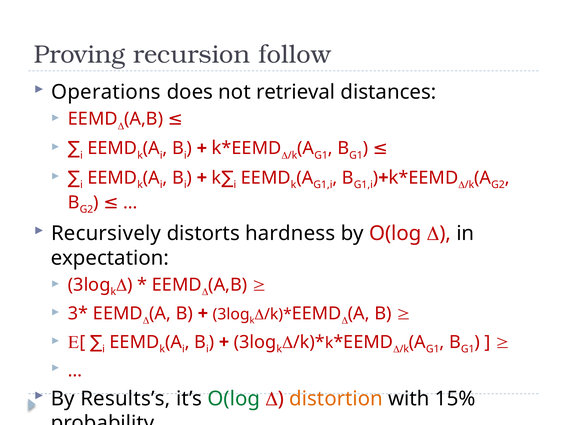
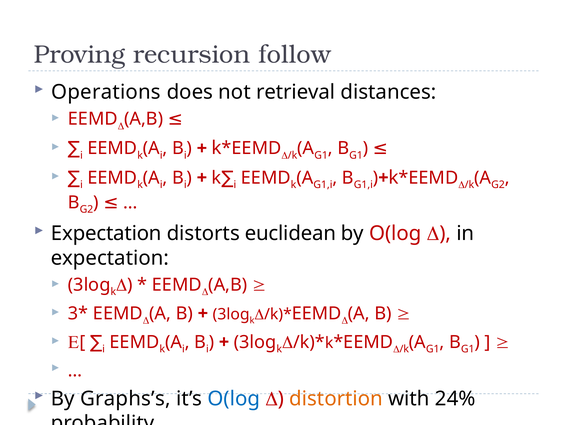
Recursively: Recursively -> Expectation (106, 234)
hardness: hardness -> euclidean (290, 234)
Results’s: Results’s -> Graphs’s (125, 399)
O(log colour: green -> blue (234, 399)
15%: 15% -> 24% (455, 399)
